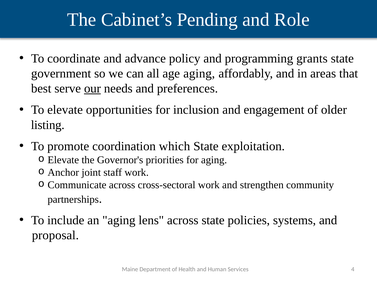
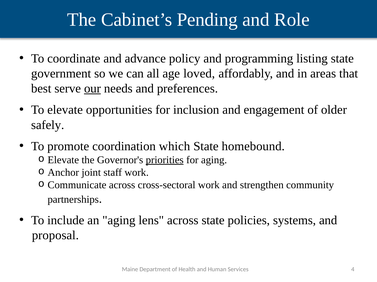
grants: grants -> listing (312, 59)
age aging: aging -> loved (199, 74)
listing: listing -> safely (48, 125)
exploitation: exploitation -> homebound (253, 147)
priorities underline: none -> present (165, 160)
